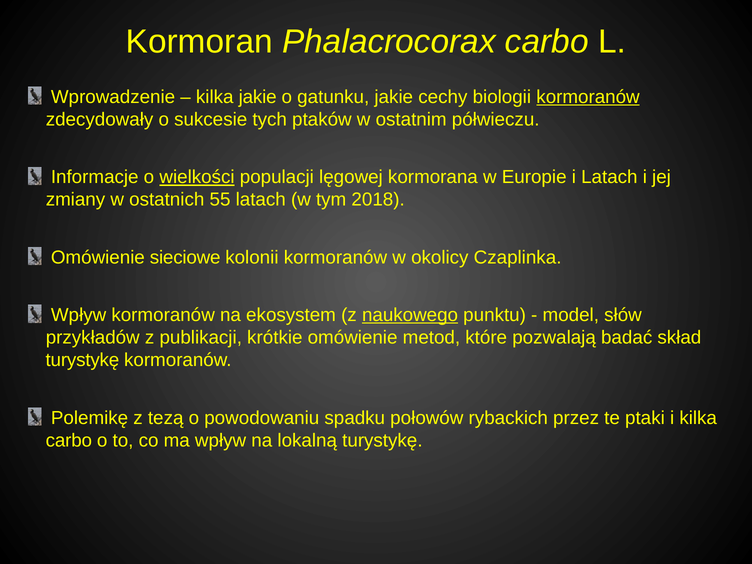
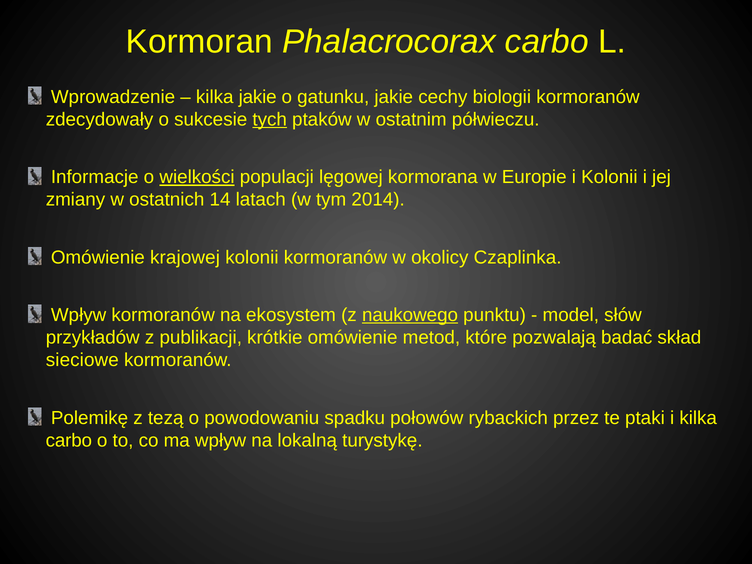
kormoranów underline: present -> none (588, 97)
tych underline: none -> present (270, 120)
i Latach: Latach -> Kolonii (609, 177)
55: 55 -> 14 (220, 200)
2018: 2018 -> 2014 (378, 200)
sieciowe: sieciowe -> krajowej (185, 257)
turystykę: turystykę -> sieciowe (82, 360)
